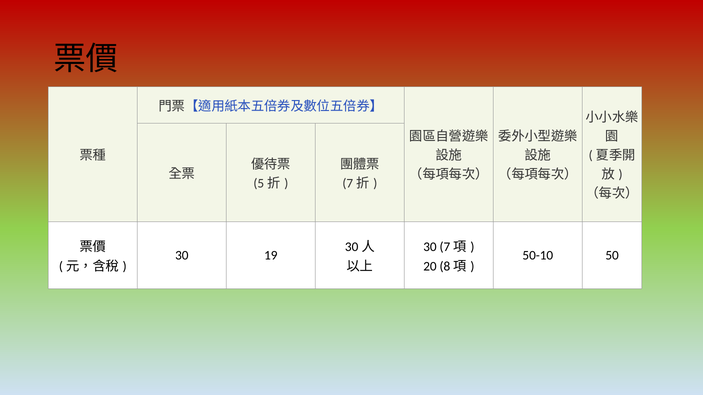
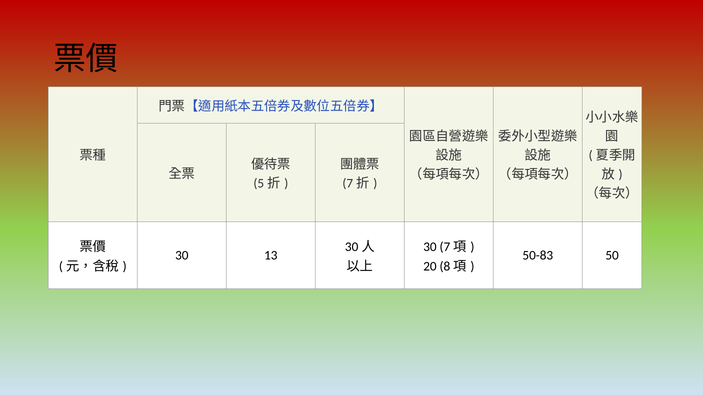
19: 19 -> 13 (271, 256)
50-10: 50-10 -> 50-83 (538, 256)
